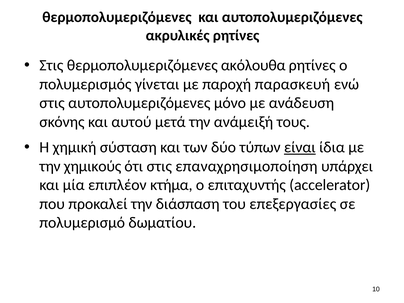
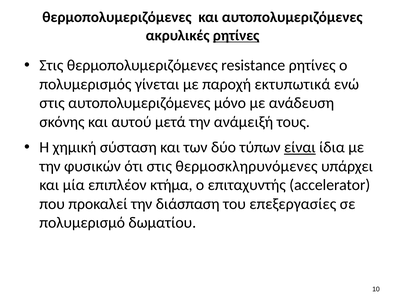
ρητίνες underline: none -> present (236, 36)
ακόλουθα: ακόλουθα -> resistance (253, 65)
παρασκευή: παρασκευή -> εκτυπωτικά (292, 84)
χημικούς: χημικούς -> φυσικών (92, 166)
επαναχρησιμοποίηση: επαναχρησιμοποίηση -> θερμοσκληρυνόμενες (246, 166)
